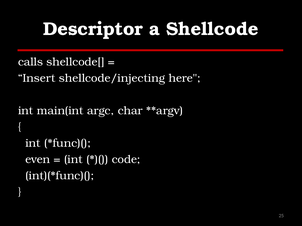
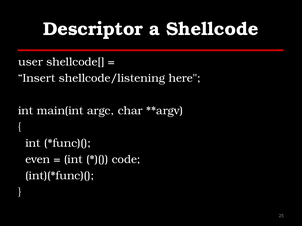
calls: calls -> user (30, 62)
shellcode/injecting: shellcode/injecting -> shellcode/listening (112, 78)
